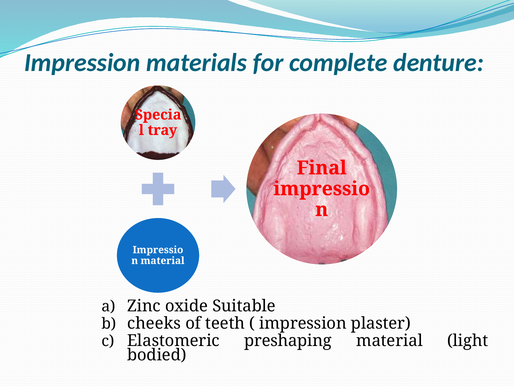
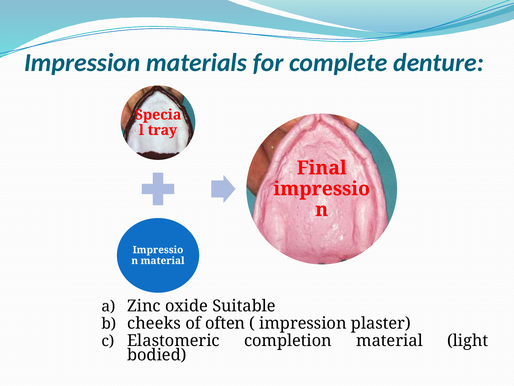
teeth: teeth -> often (225, 323)
preshaping: preshaping -> completion (288, 340)
